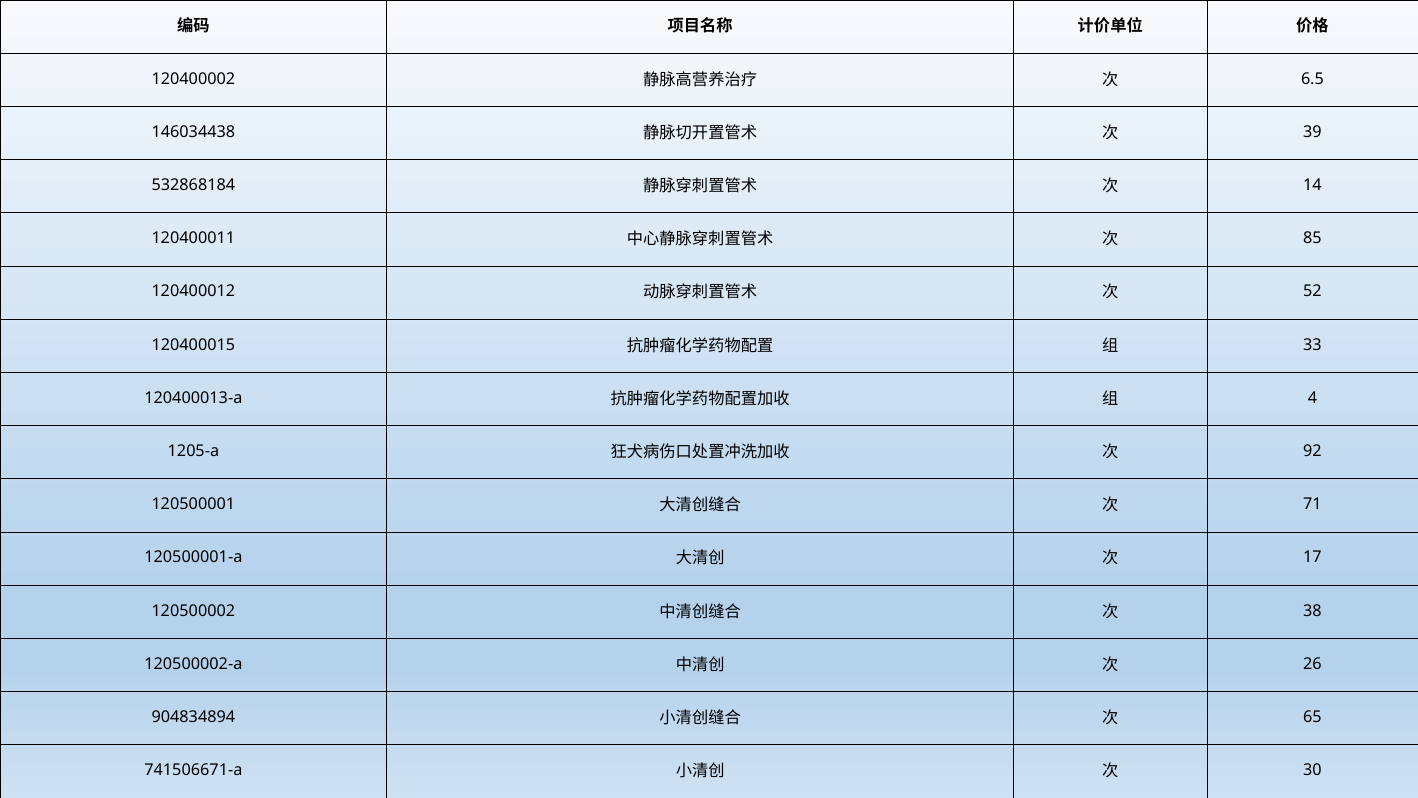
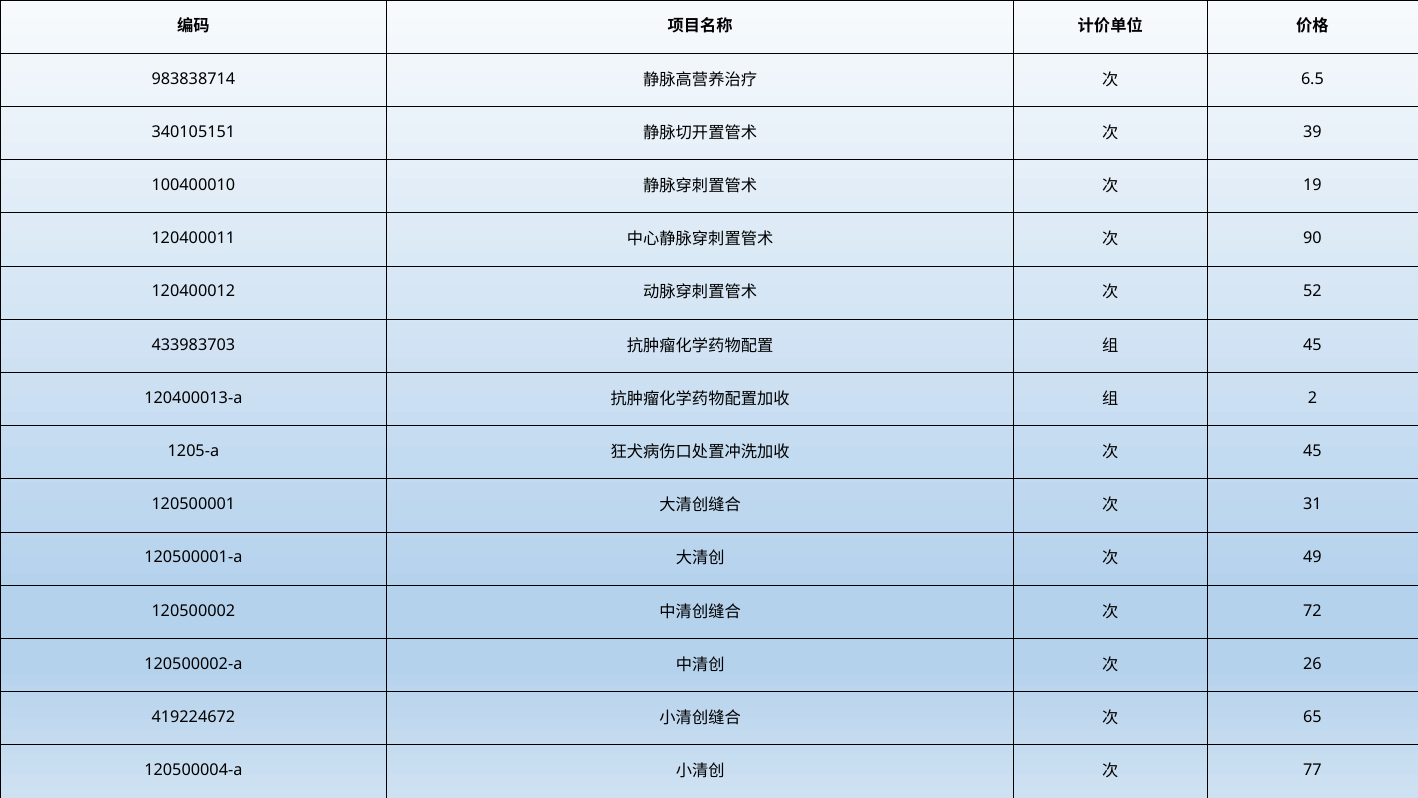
120400002: 120400002 -> 983838714 (193, 79)
146034438: 146034438 -> 340105151 (193, 132)
532868184: 532868184 -> 100400010 (193, 185)
14: 14 -> 19 (1312, 185)
85: 85 -> 90 (1312, 238)
120400015: 120400015 -> 433983703 (193, 345)
33: 33 -> 45 (1312, 345)
4: 4 -> 2 (1312, 398)
92: 92 -> 45 (1312, 451)
71: 71 -> 31 (1312, 504)
17: 17 -> 49 (1312, 557)
38: 38 -> 72 (1312, 611)
904834894: 904834894 -> 419224672 (193, 717)
741506671-a: 741506671-a -> 120500004-a (193, 770)
30: 30 -> 77 (1312, 770)
